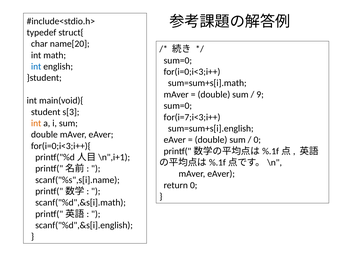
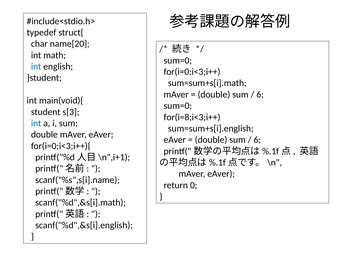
9: 9 -> 6 (260, 94)
for(i=7;i<3;i++: for(i=7;i<3;i++ -> for(i=8;i<3;i++ (192, 117)
int colour: orange -> blue (36, 123)
0: 0 -> 6 (257, 140)
